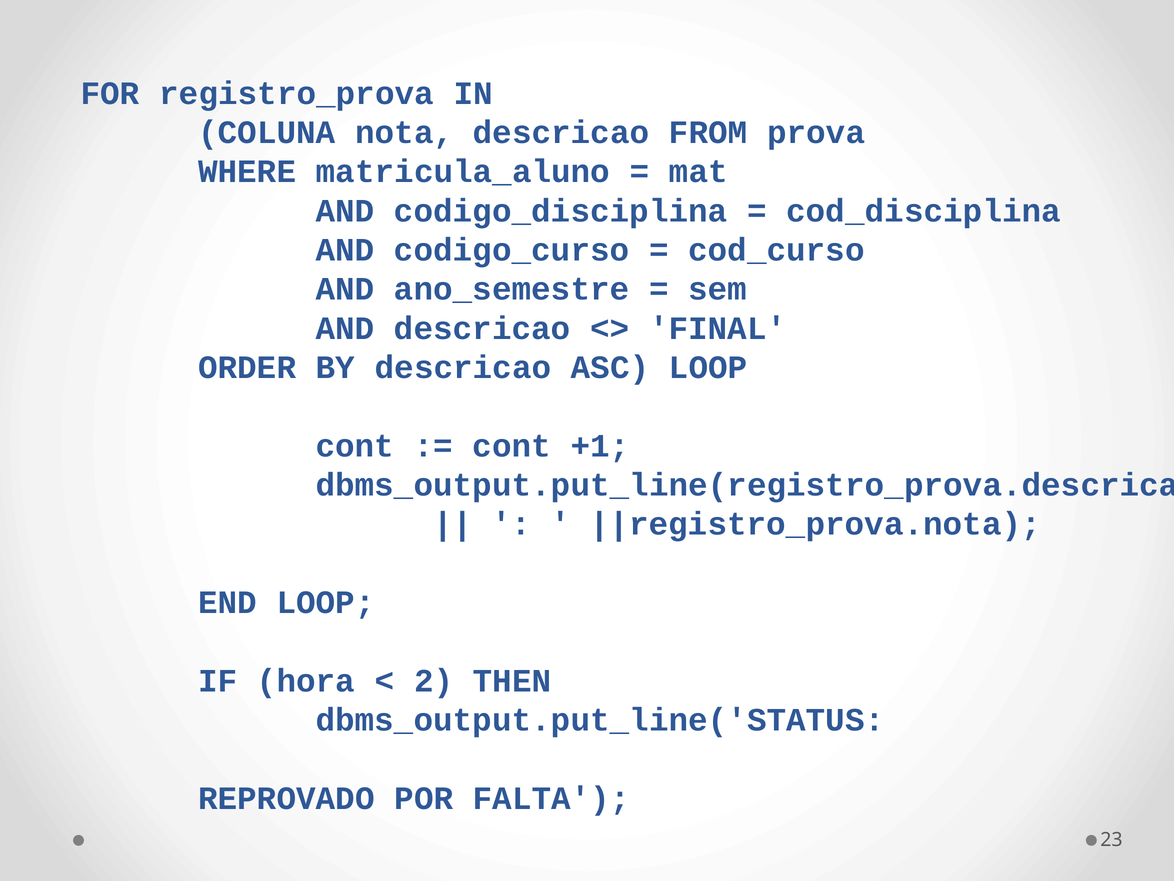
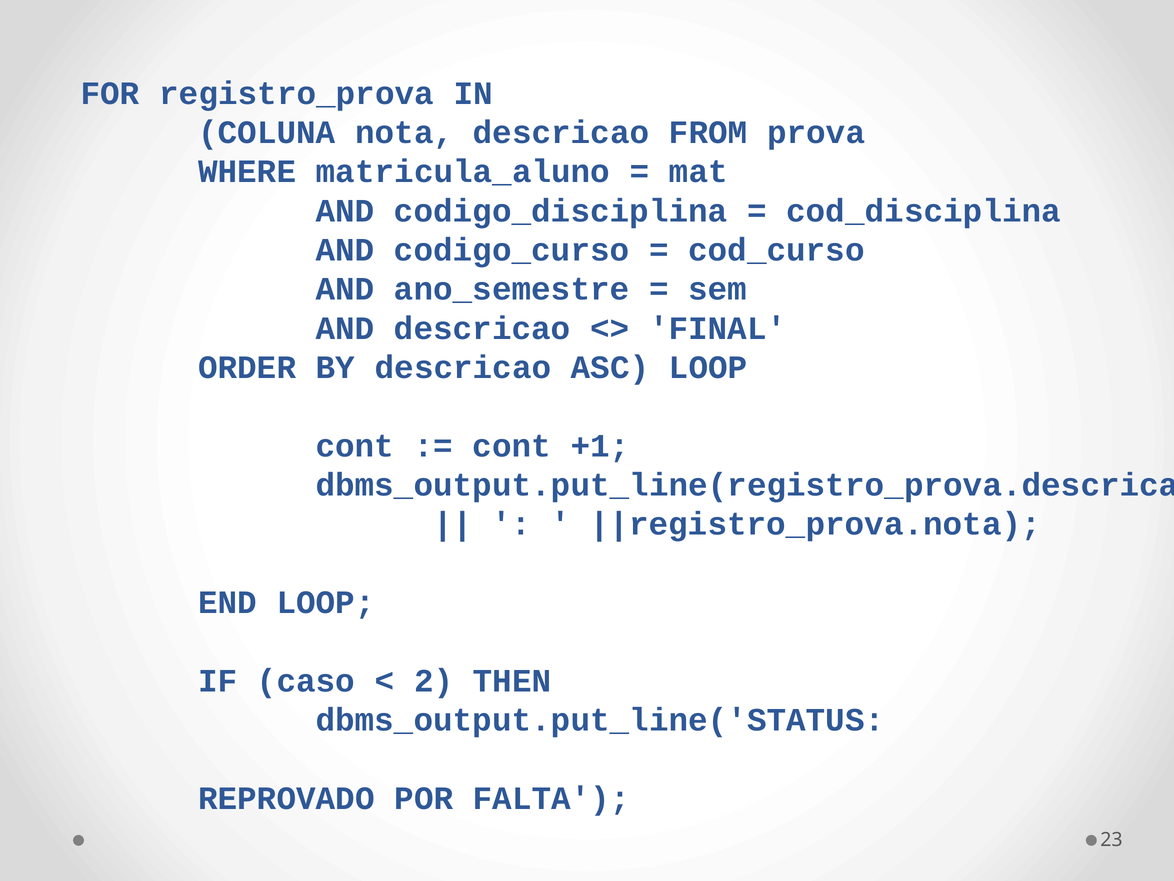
hora: hora -> caso (306, 680)
